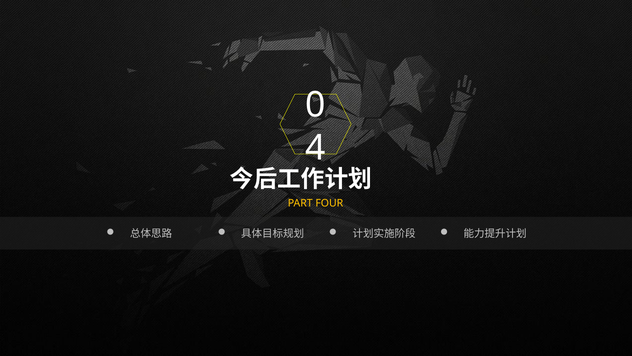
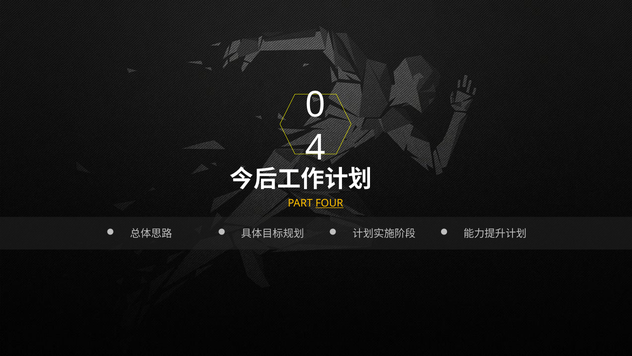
FOUR underline: none -> present (329, 203)
